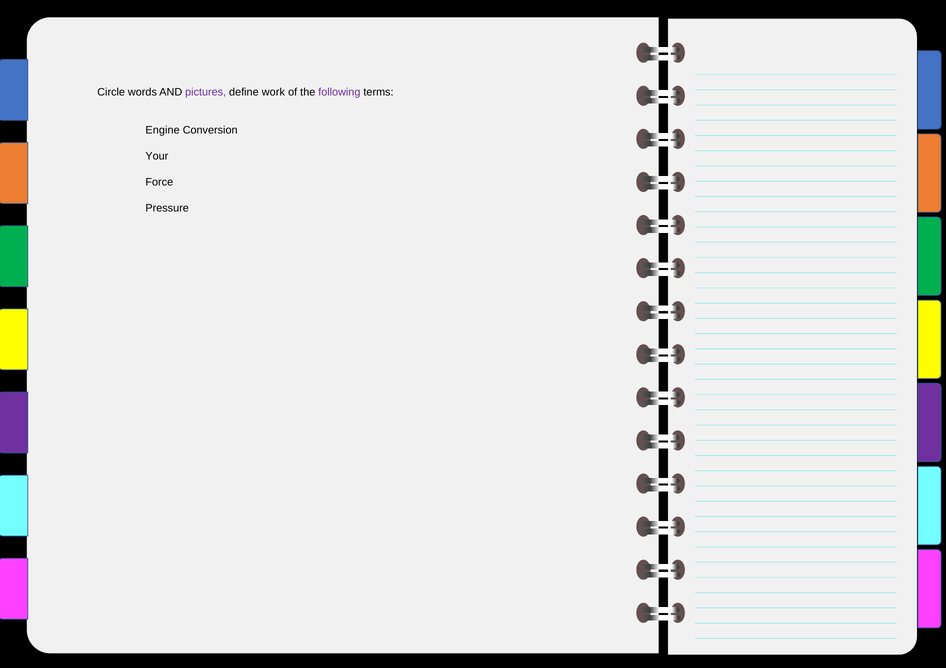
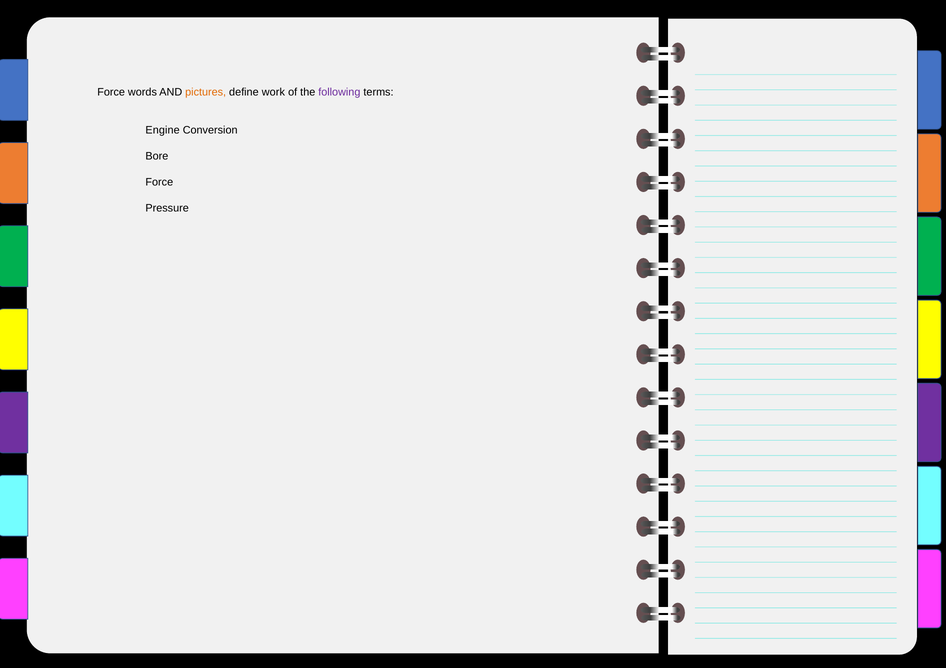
Circle: Circle -> Force (111, 92)
pictures colour: purple -> orange (206, 92)
Your: Your -> Bore (157, 156)
